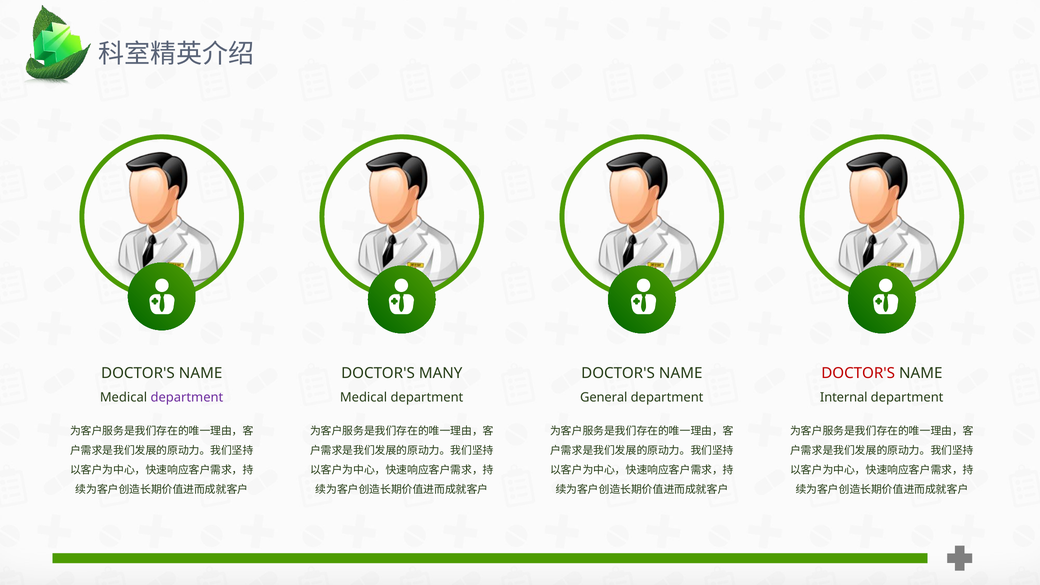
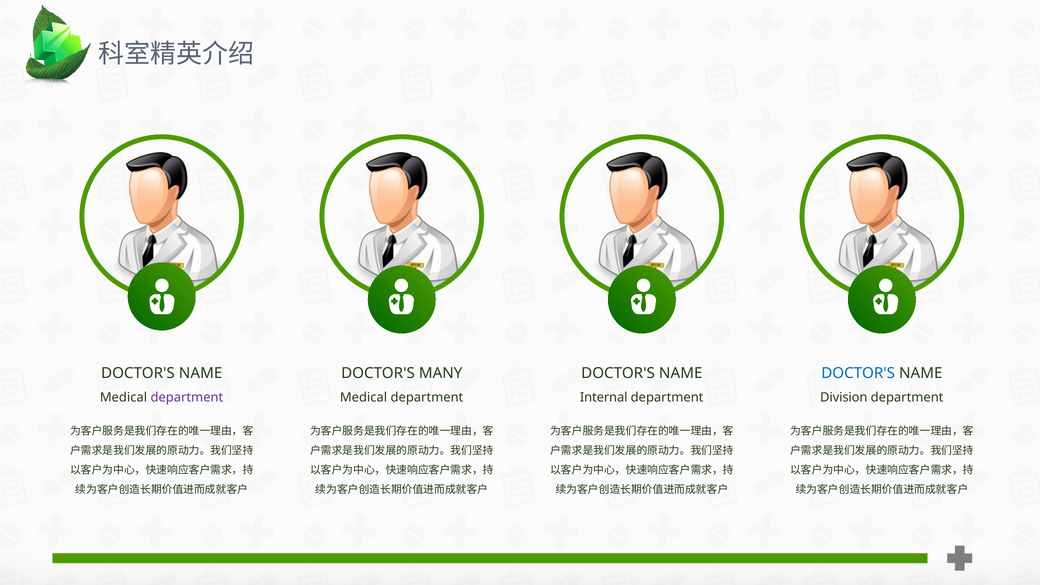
DOCTOR'S colour: red -> blue (858, 373)
General: General -> Internal (604, 398)
Internal: Internal -> Division (844, 398)
